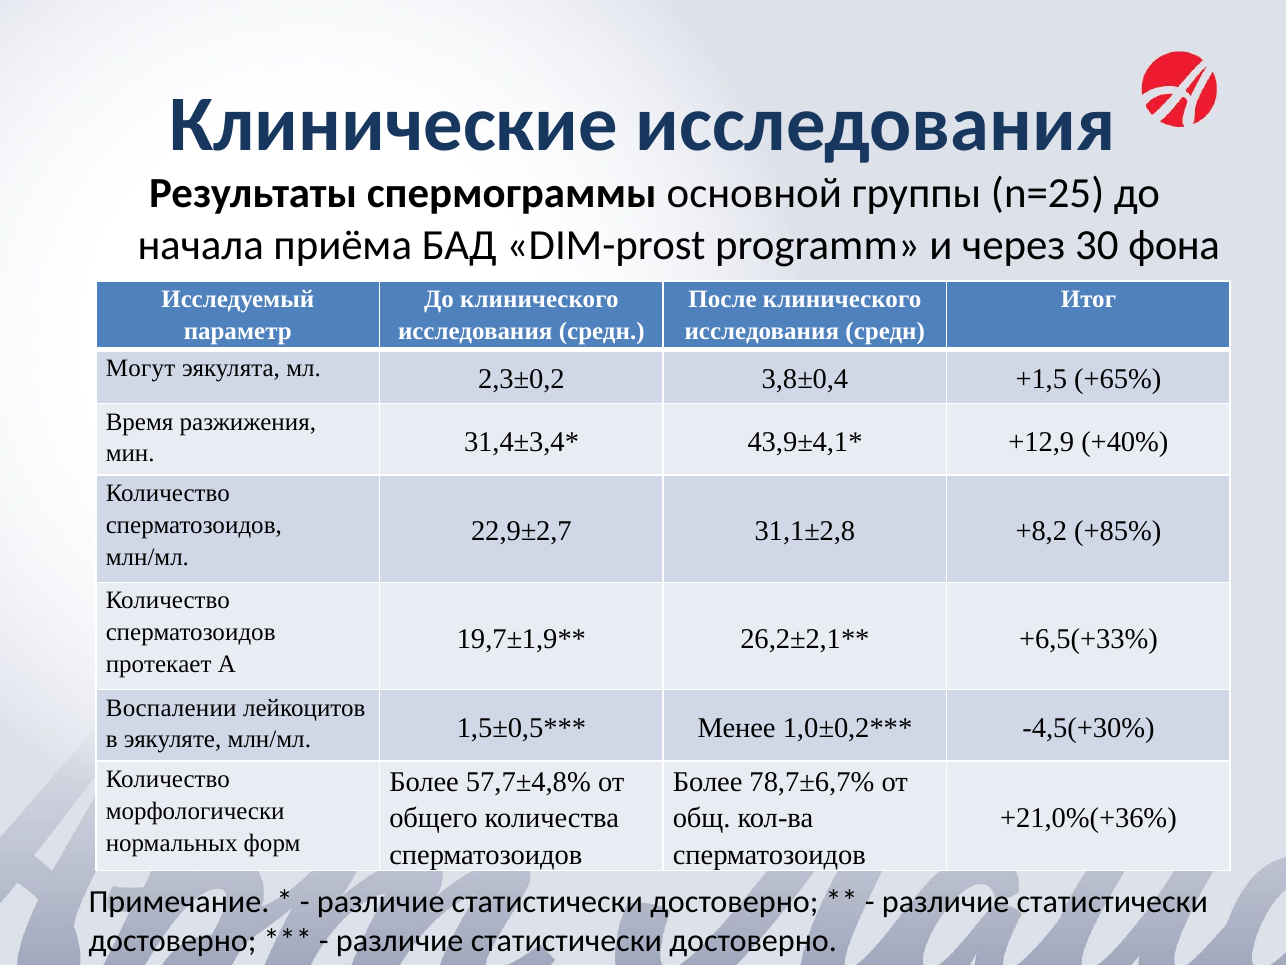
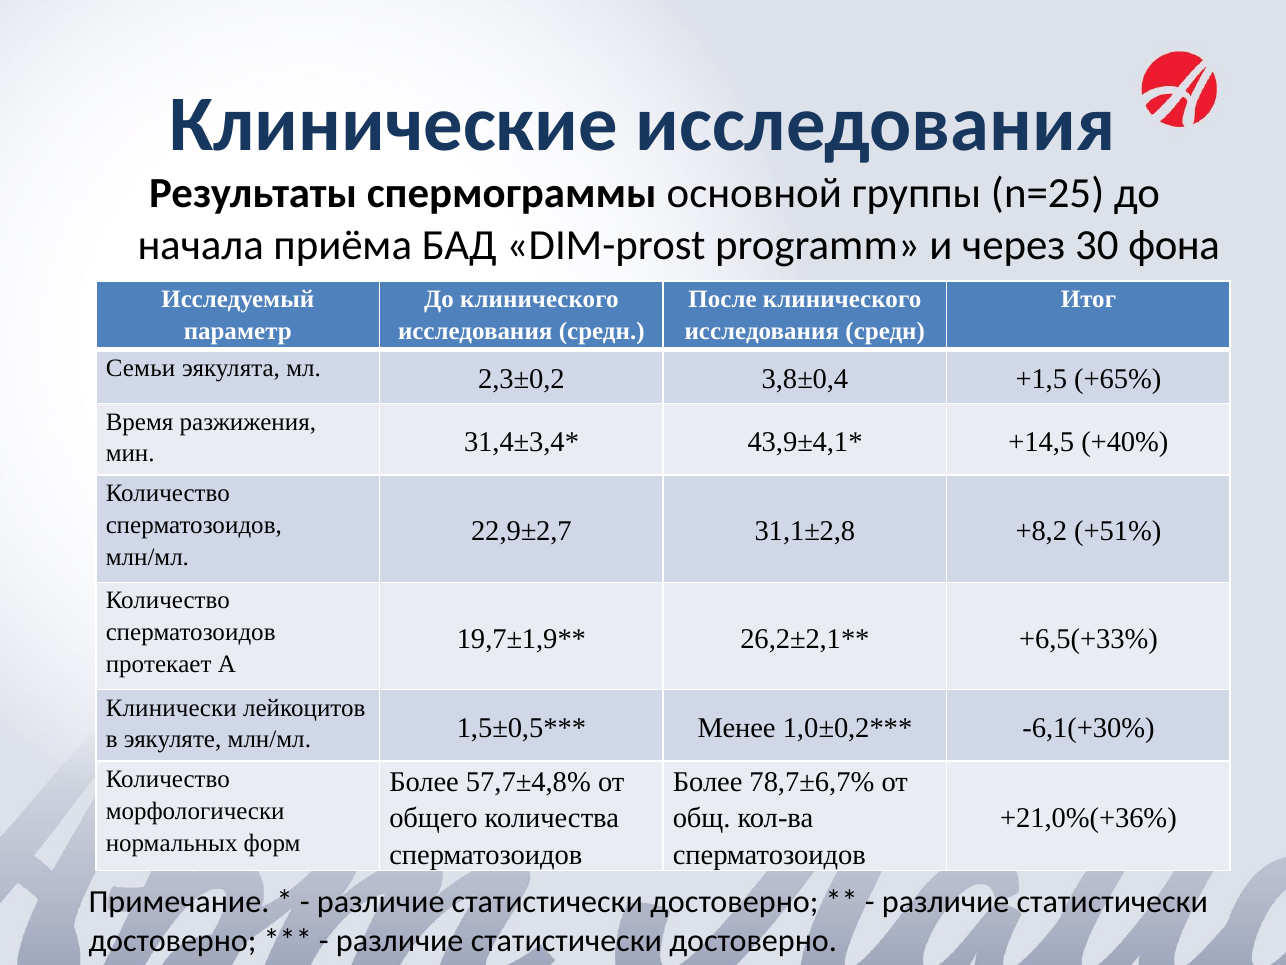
Могут: Могут -> Семьи (141, 368)
+12,9: +12,9 -> +14,5 (1041, 442)
+85%: +85% -> +51% (1118, 531)
Воспалении: Воспалении -> Клинически (171, 707)
-4,5(+30%: -4,5(+30% -> -6,1(+30% (1088, 728)
